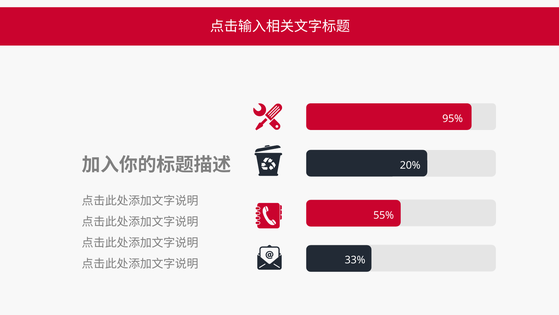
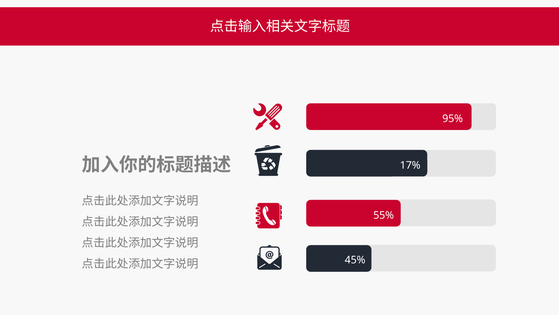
20%: 20% -> 17% (410, 165)
33%: 33% -> 45% (355, 260)
